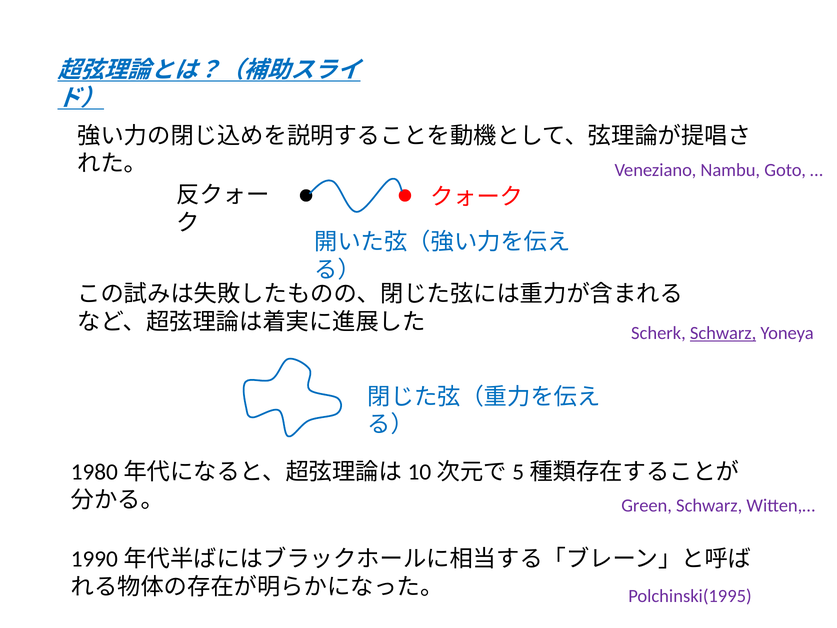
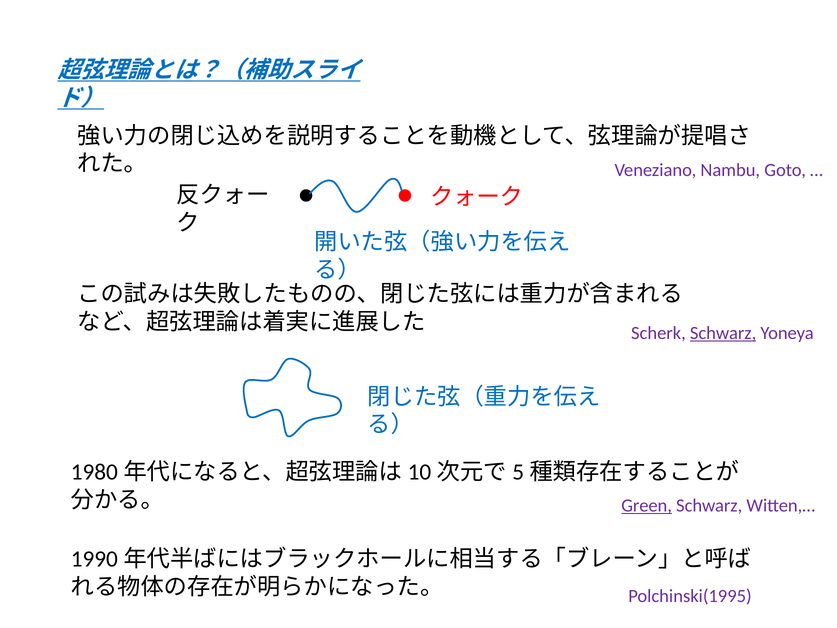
Green underline: none -> present (647, 505)
